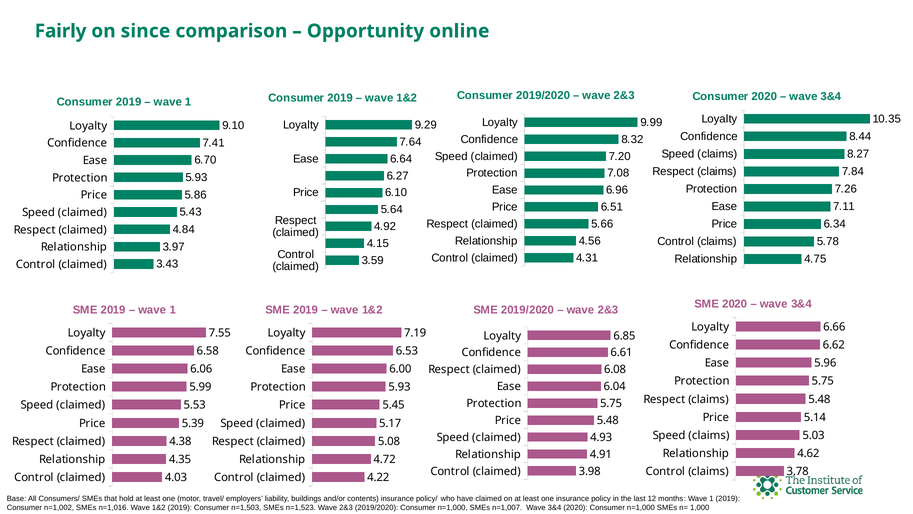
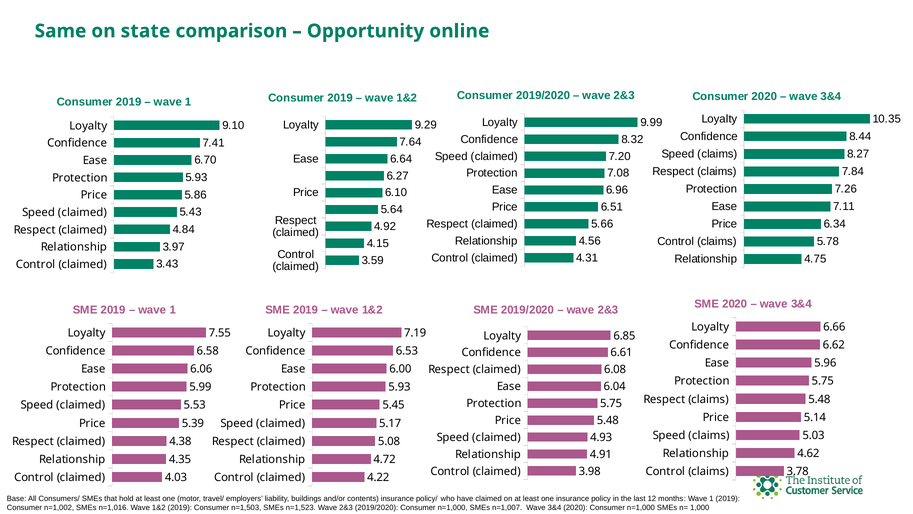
Fairly: Fairly -> Same (61, 31)
since: since -> state (145, 31)
